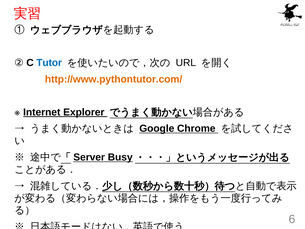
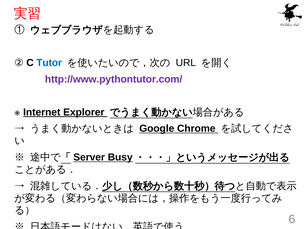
http://www.pythontutor.com/ colour: orange -> purple (114, 79)
